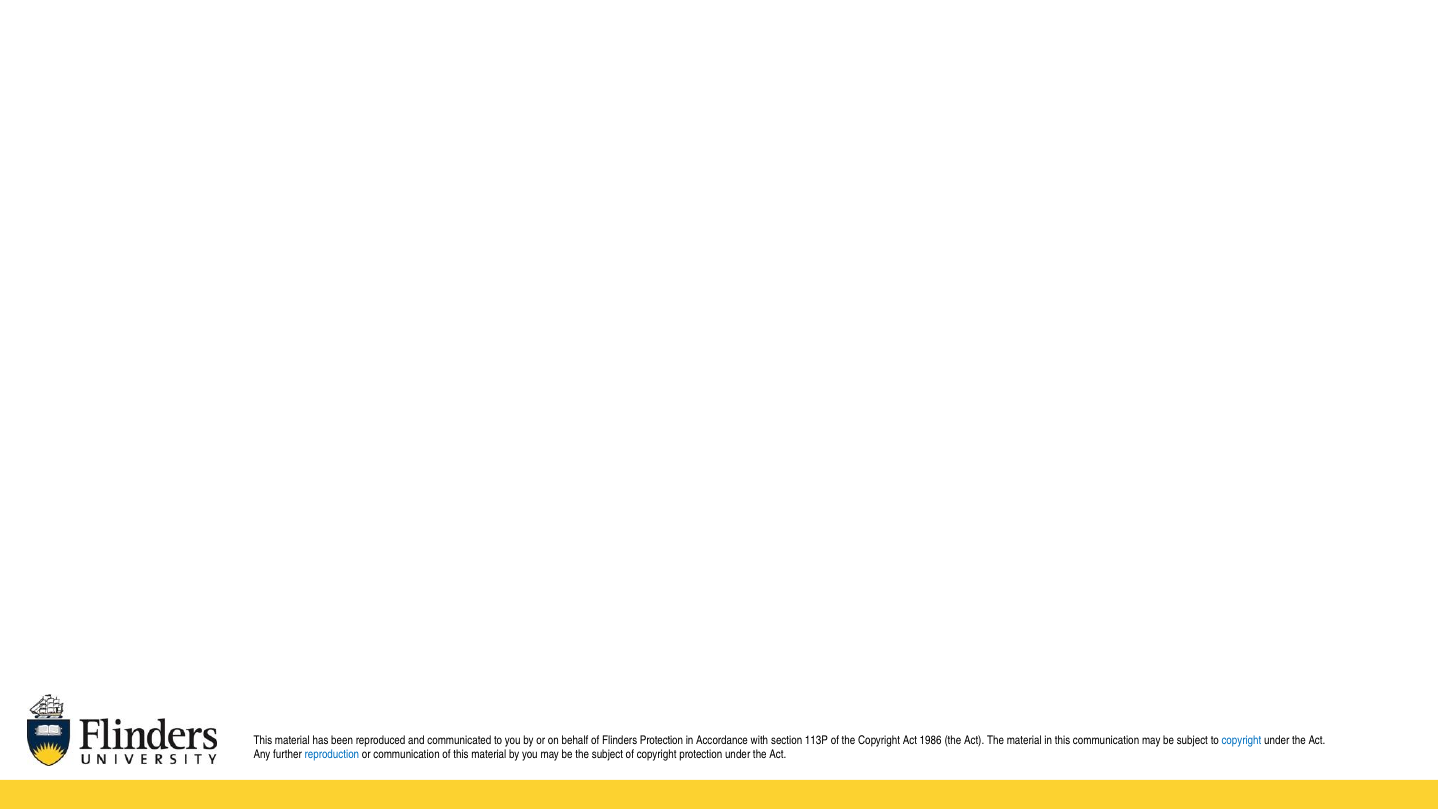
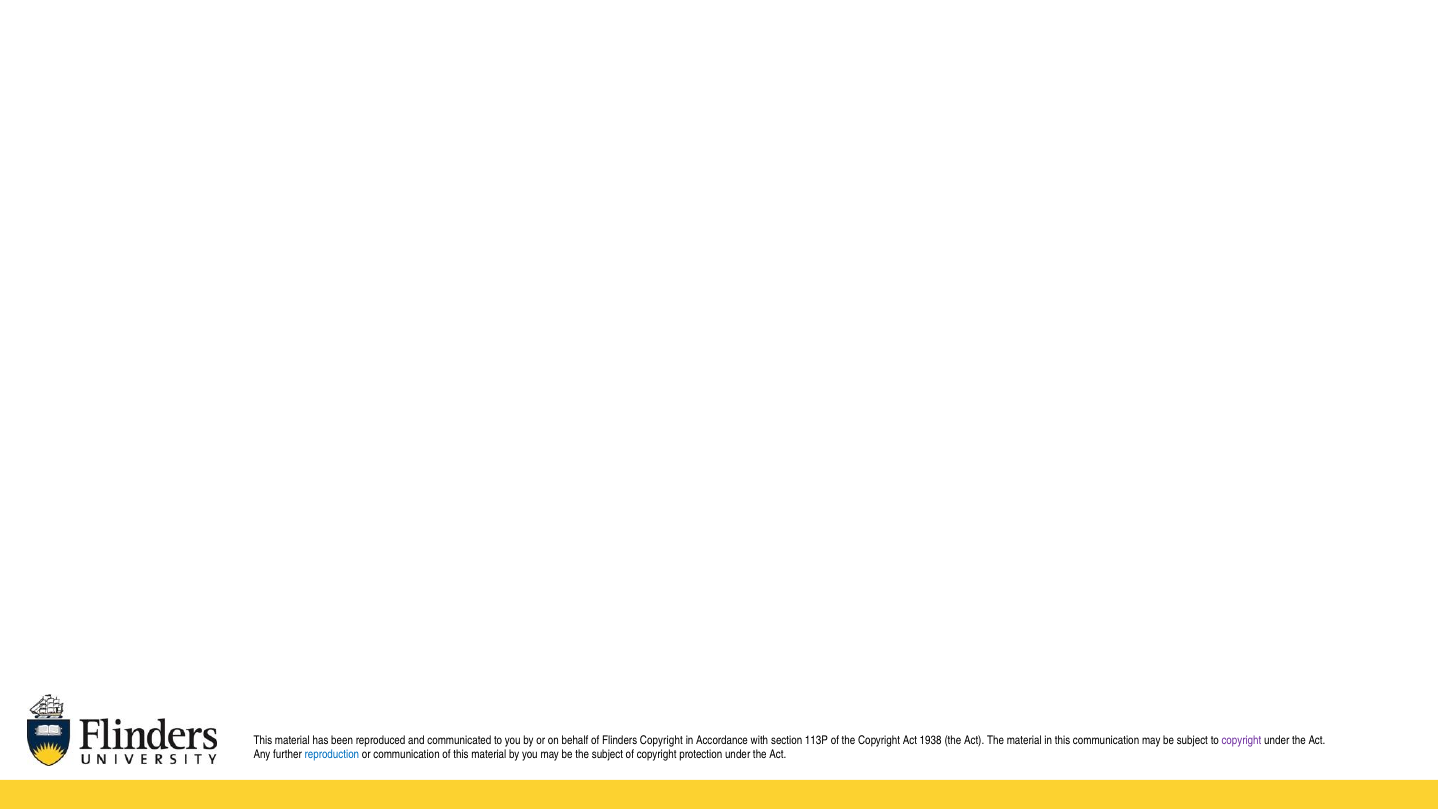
Flinders Protection: Protection -> Copyright (661, 740)
1986: 1986 -> 1938 (931, 740)
copyright colour: blue -> purple (1241, 740)
